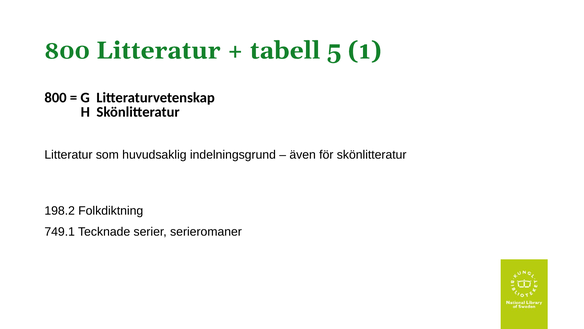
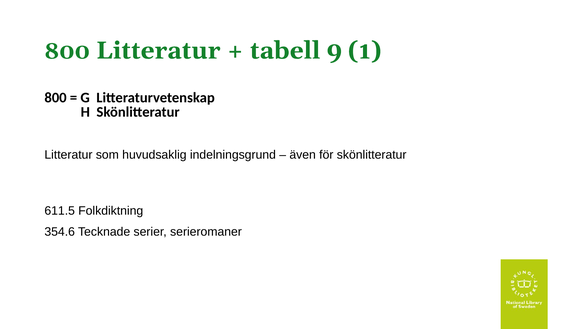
5: 5 -> 9 (334, 50)
198.2: 198.2 -> 611.5 (60, 211)
749.1: 749.1 -> 354.6 (60, 231)
